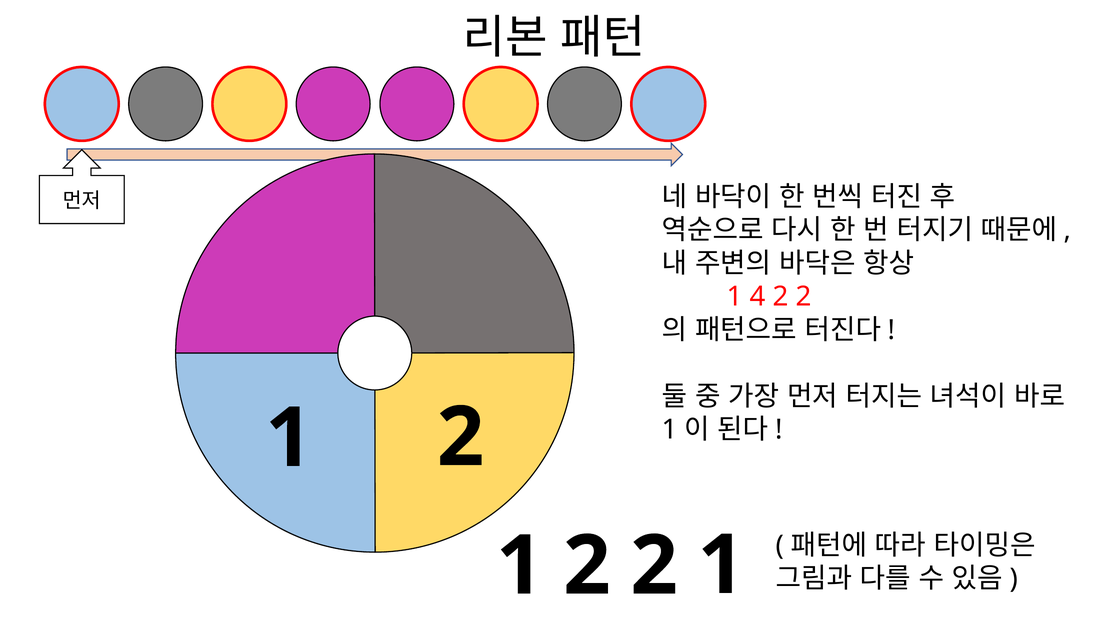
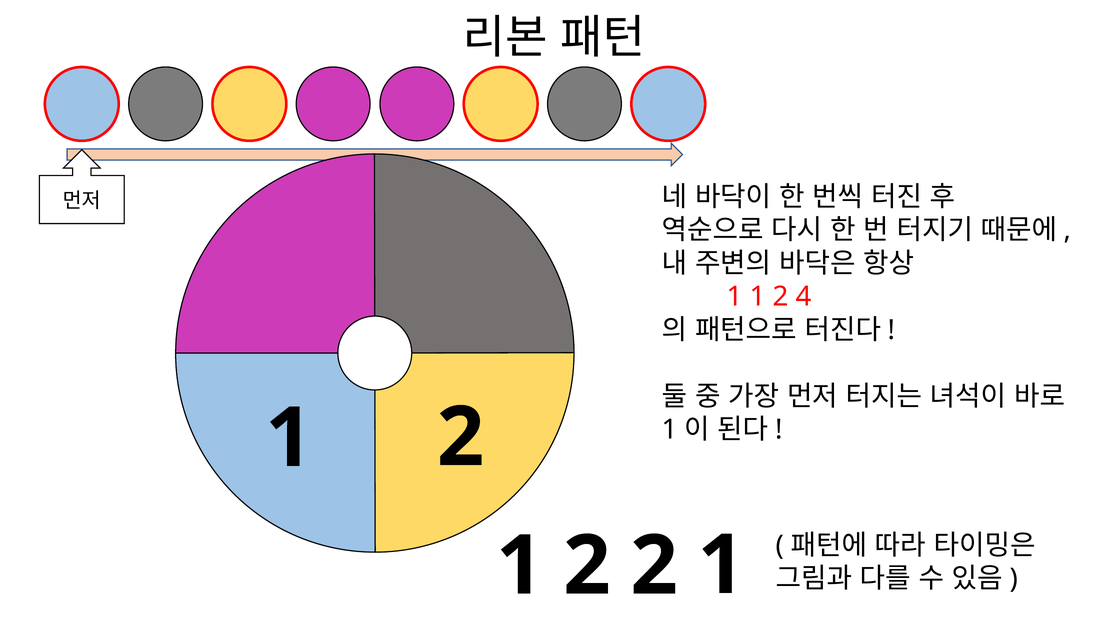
1 4: 4 -> 1 (757, 297)
2 2: 2 -> 4 (804, 297)
